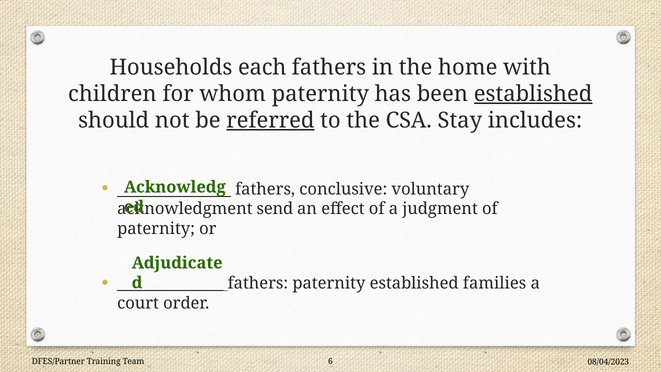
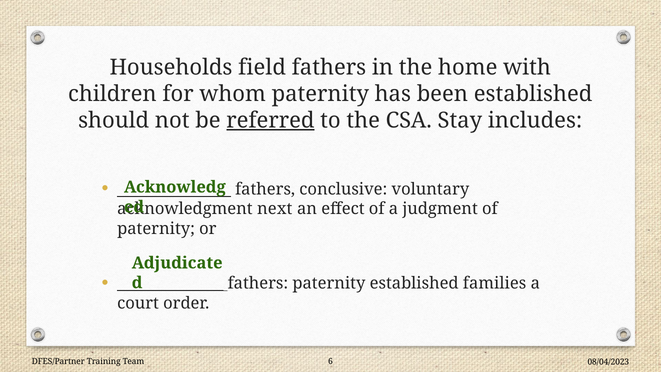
each: each -> field (262, 67)
established underline: present -> none (533, 94)
send: send -> next (275, 209)
